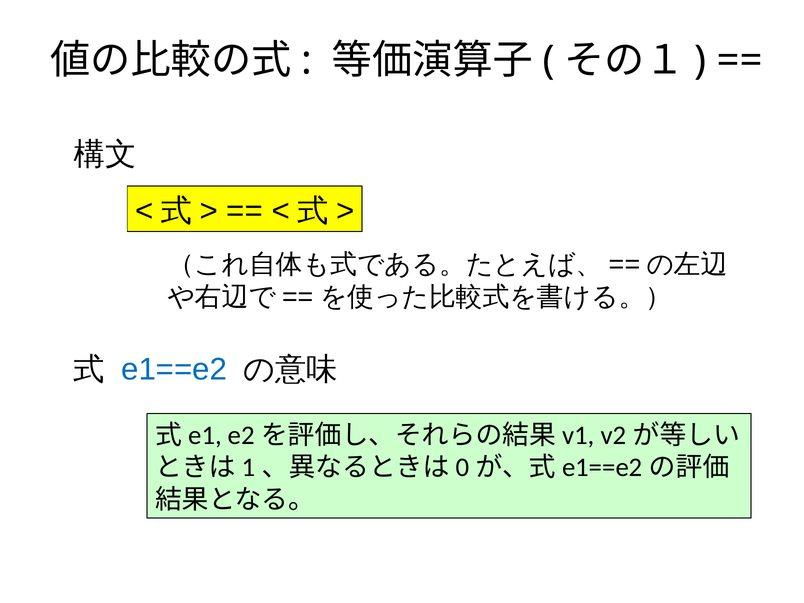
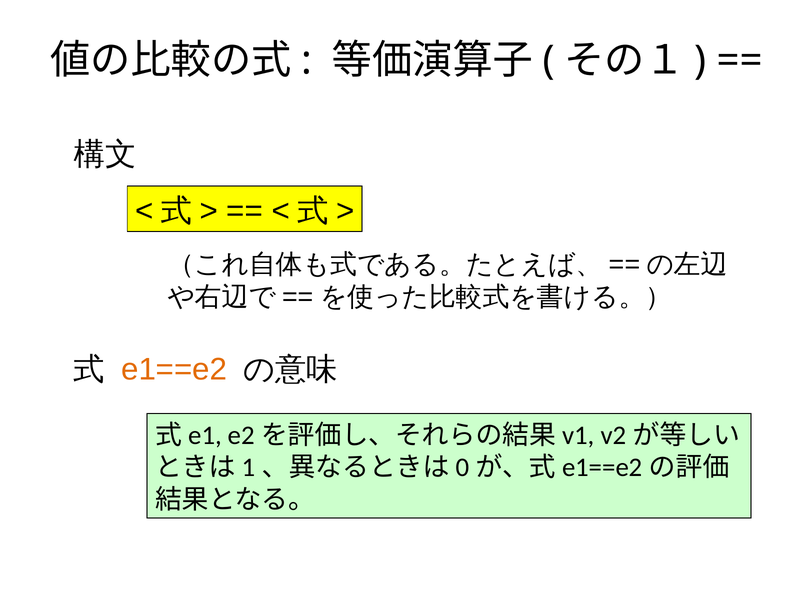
e1==e2 colour: blue -> orange (174, 369)
